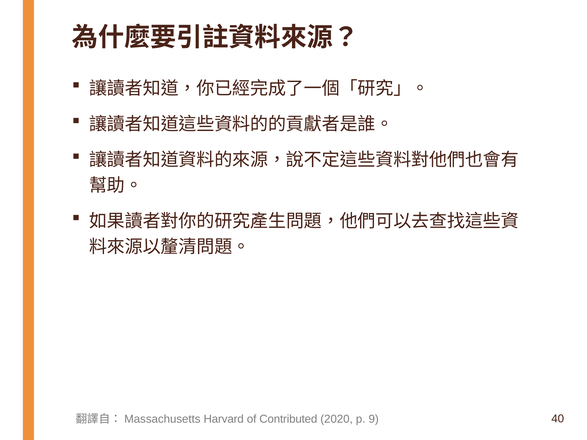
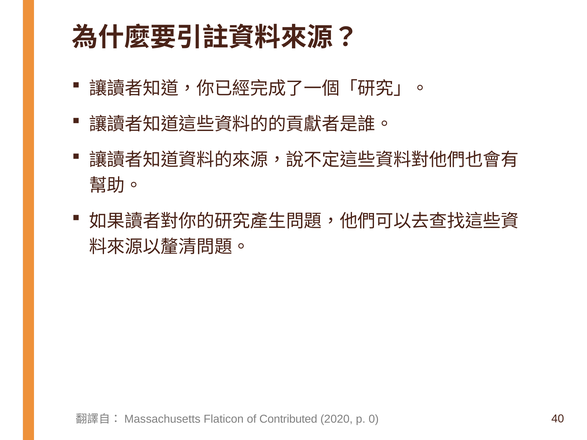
Harvard: Harvard -> Flaticon (224, 419)
9: 9 -> 0 (374, 419)
